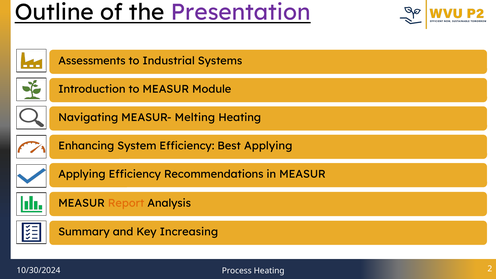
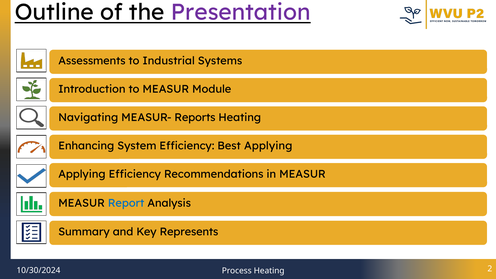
Melting: Melting -> Reports (195, 118)
Report colour: orange -> blue (126, 203)
Increasing: Increasing -> Represents (189, 232)
